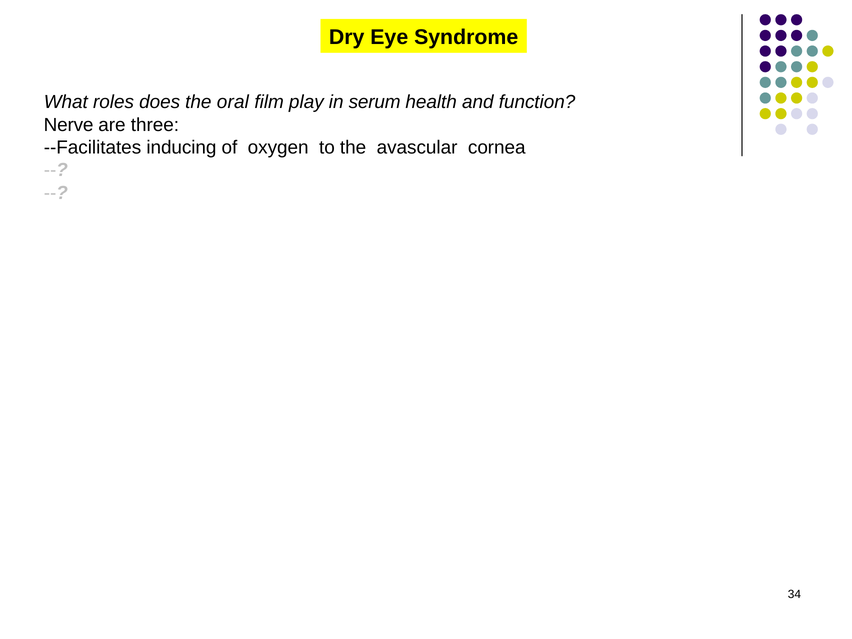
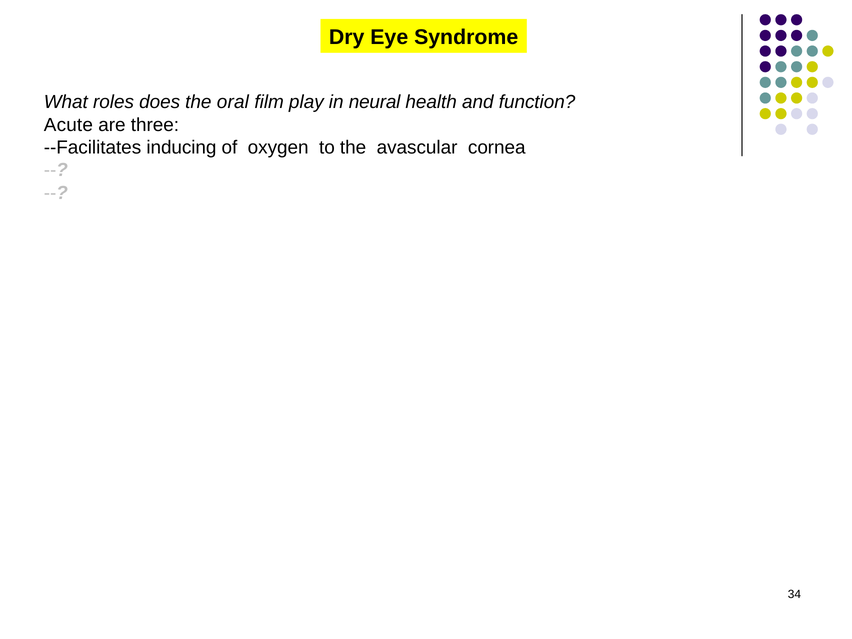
serum: serum -> neural (375, 102)
Nerve: Nerve -> Acute (68, 125)
